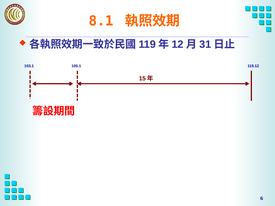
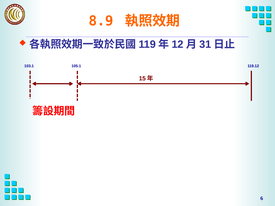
8.1: 8.1 -> 8.9 (101, 21)
